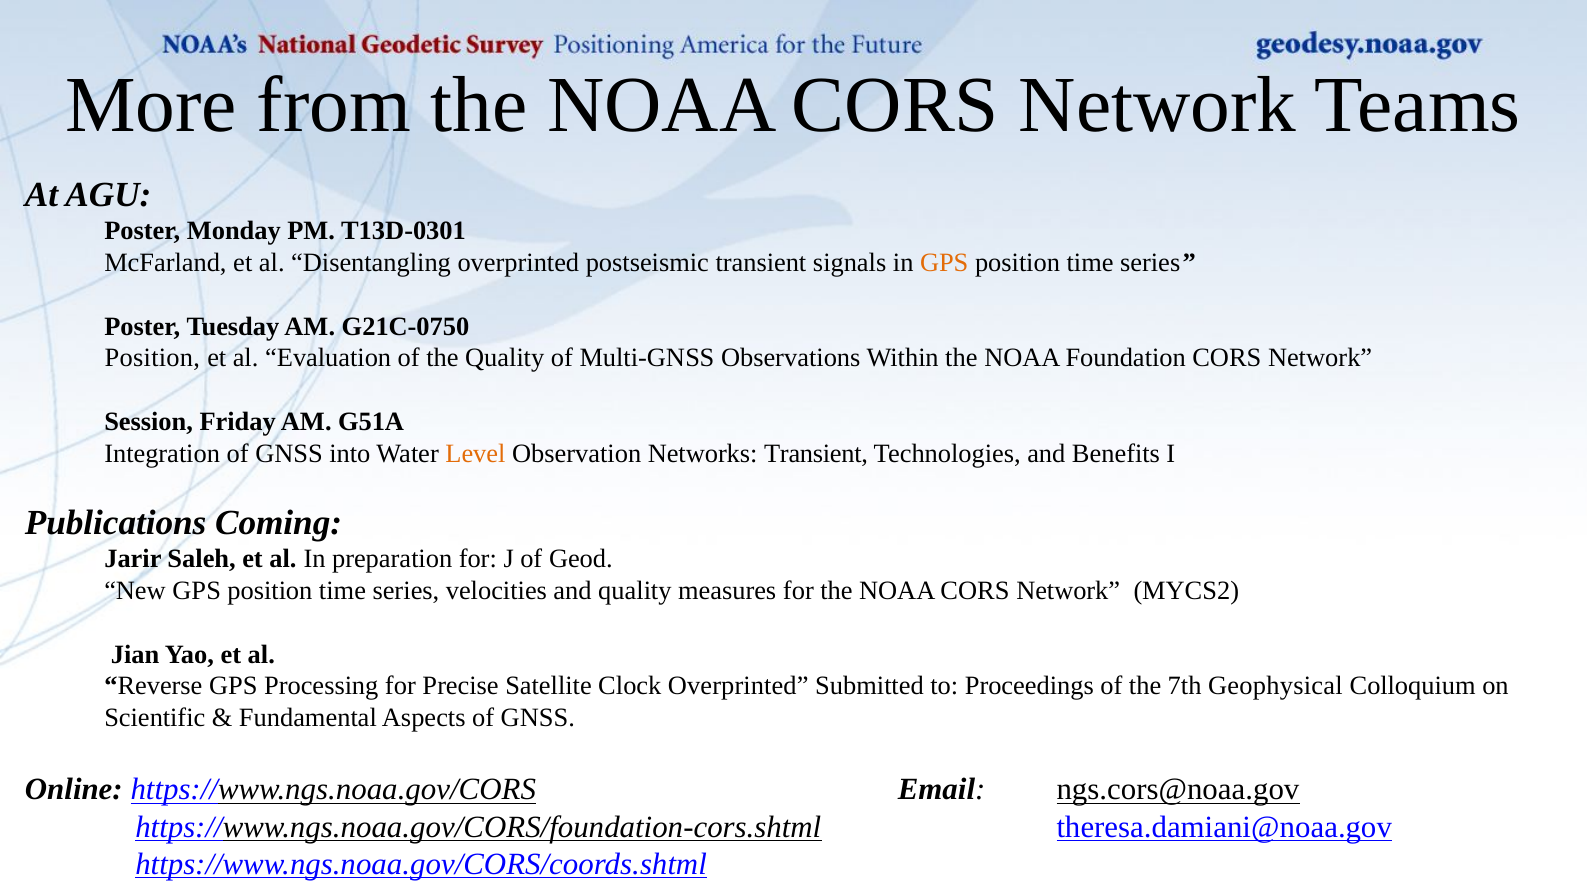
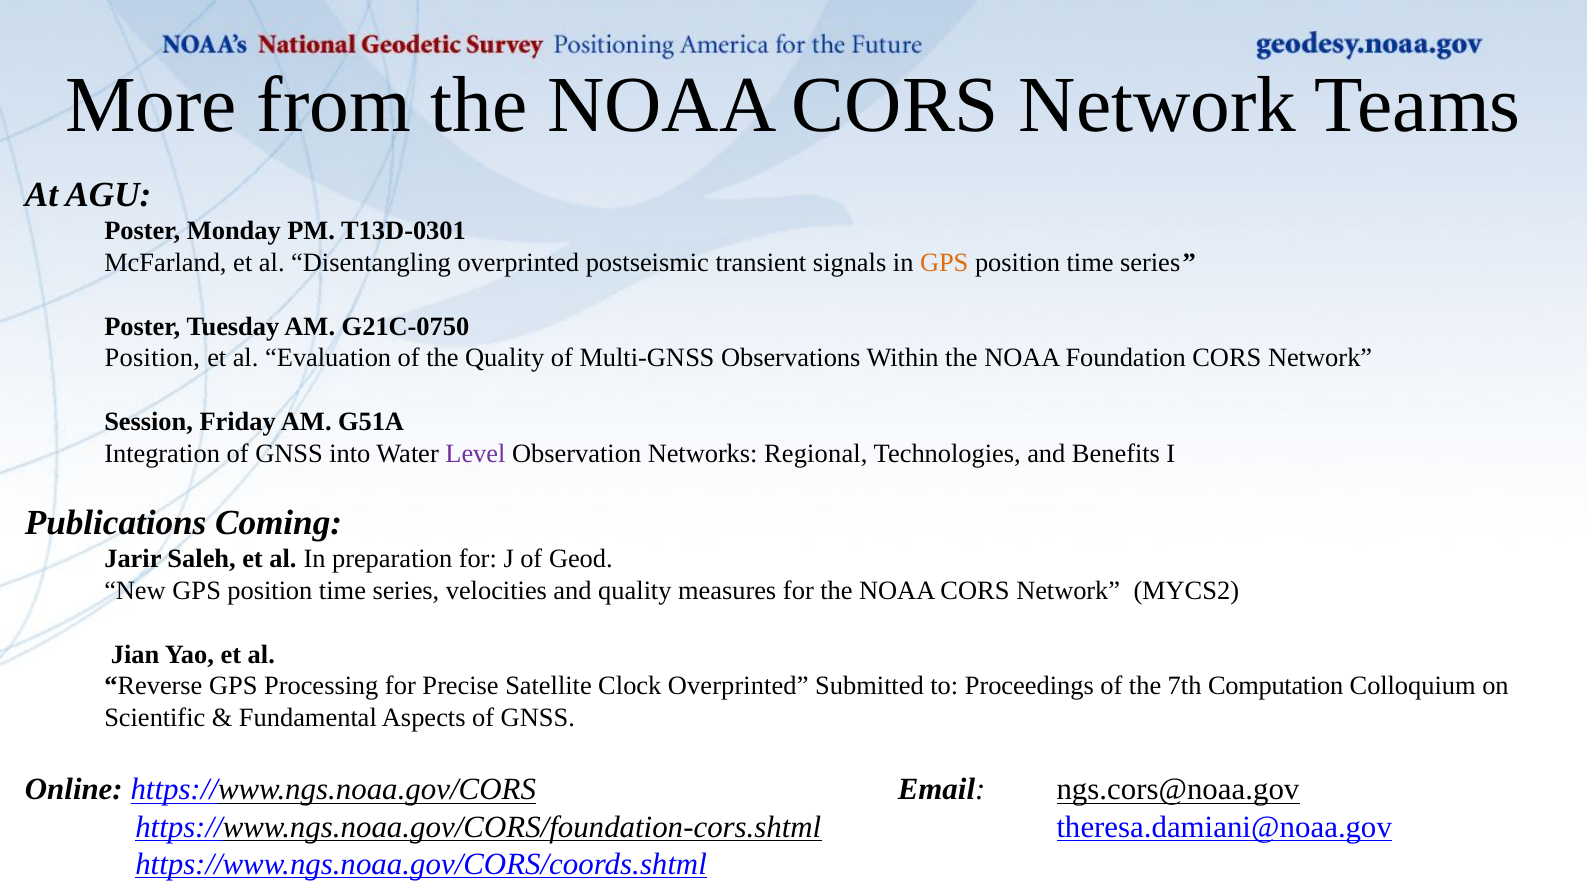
Level colour: orange -> purple (475, 453)
Networks Transient: Transient -> Regional (816, 453)
Geophysical: Geophysical -> Computation (1276, 686)
